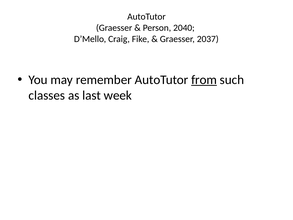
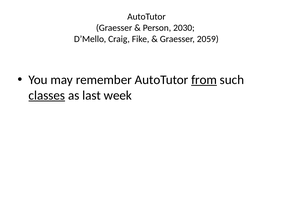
2040: 2040 -> 2030 (184, 28)
2037: 2037 -> 2059 (208, 39)
classes underline: none -> present (47, 95)
